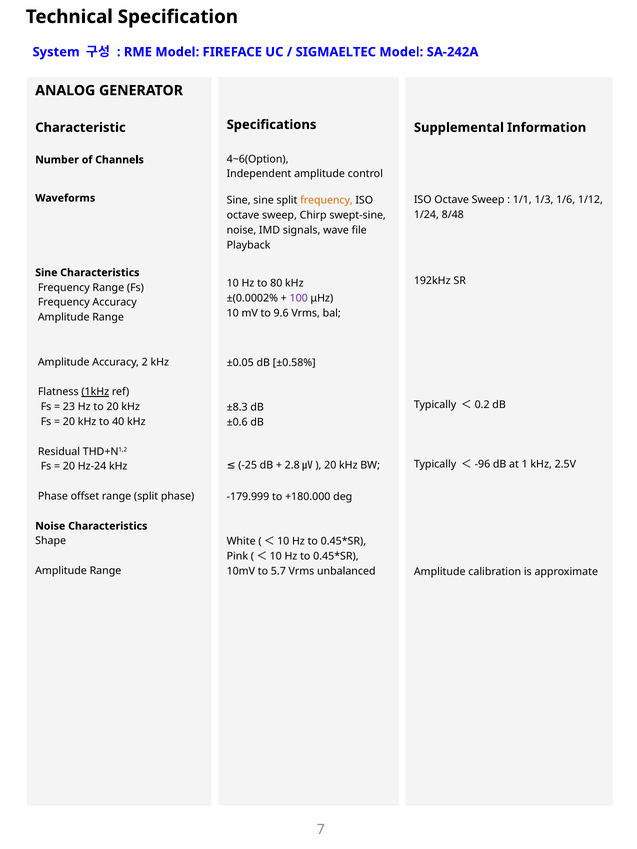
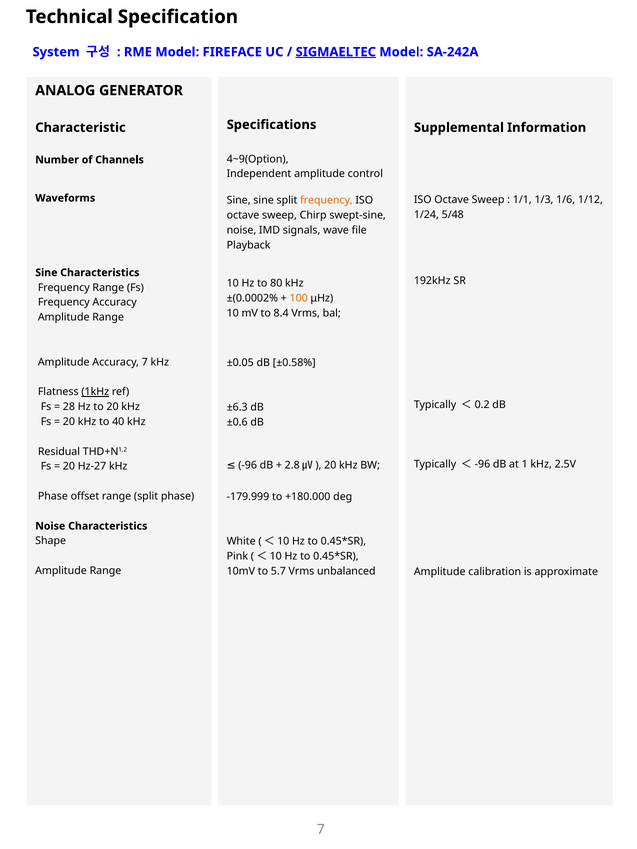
SIGMAELTEC underline: none -> present (336, 52)
4~6(Option: 4~6(Option -> 4~9(Option (258, 159)
8/48: 8/48 -> 5/48 (453, 215)
100 colour: purple -> orange (299, 298)
9.6: 9.6 -> 8.4 (281, 313)
Accuracy 2: 2 -> 7 (145, 362)
23: 23 -> 28 (69, 407)
±8.3: ±8.3 -> ±6.3 (237, 407)
-25: -25 -> -96 (248, 465)
Hz-24: Hz-24 -> Hz-27 (92, 467)
